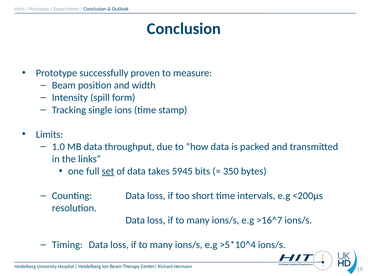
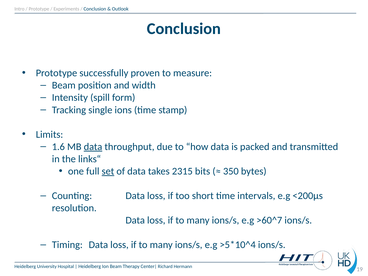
1.0: 1.0 -> 1.6 (58, 147)
data underline: none -> present (93, 147)
5945: 5945 -> 2315 (182, 171)
>16^7: >16^7 -> >60^7 (269, 220)
